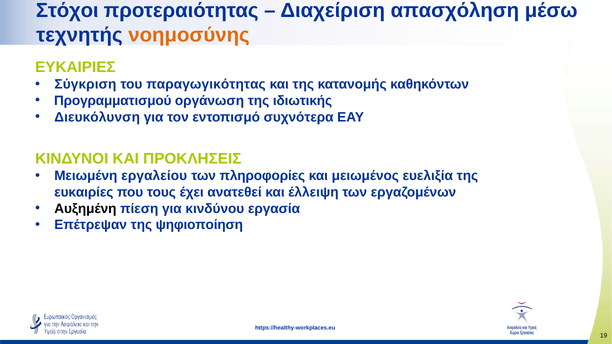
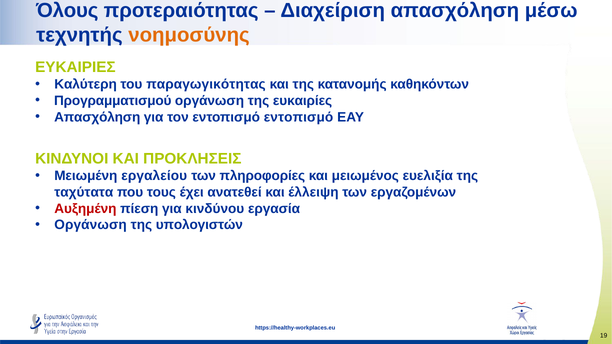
Στόχοι: Στόχοι -> Όλους (67, 11)
Σύγκριση: Σύγκριση -> Καλύτερη (86, 85)
ιδιωτικής: ιδιωτικής -> ευκαιρίες (303, 101)
Διευκόλυνση: Διευκόλυνση -> Απασχόληση (97, 117)
εντοπισμό συχνότερα: συχνότερα -> εντοπισμό (299, 117)
ευκαιρίες: ευκαιρίες -> ταχύτατα (84, 192)
Αυξημένη colour: black -> red (85, 209)
Επέτρεψαν: Επέτρεψαν -> Οργάνωση (91, 225)
ψηφιοποίηση: ψηφιοποίηση -> υπολογιστών (199, 225)
